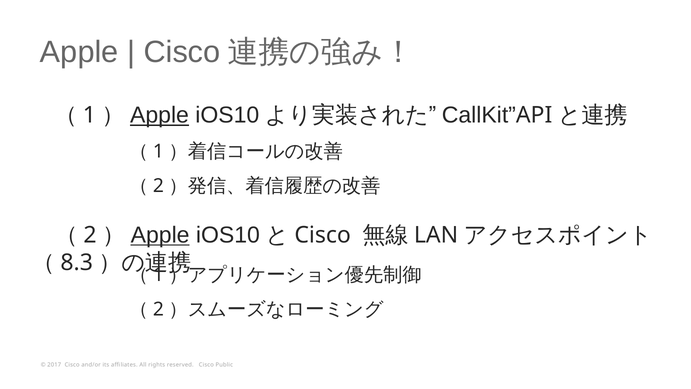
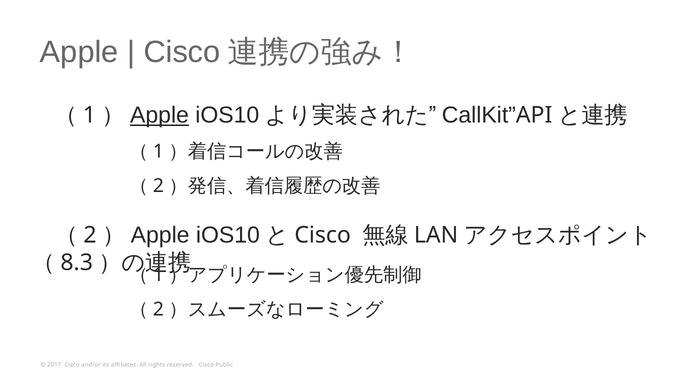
Apple underline: present -> none (160, 235)
